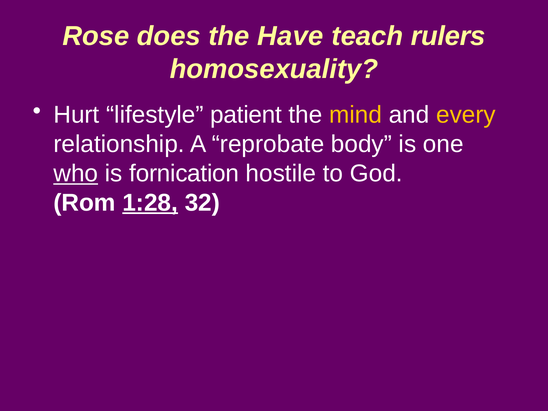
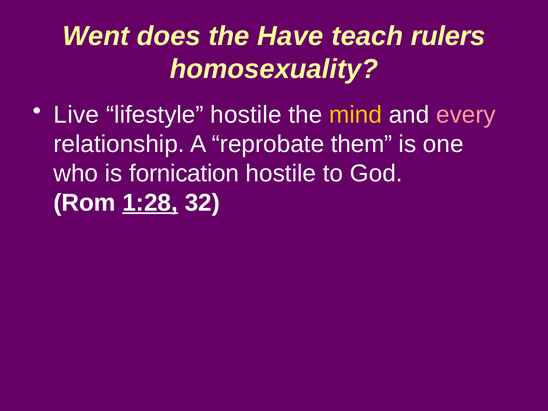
Rose: Rose -> Went (96, 36)
Hurt: Hurt -> Live (76, 115)
lifestyle patient: patient -> hostile (246, 115)
every colour: yellow -> pink (466, 115)
body: body -> them (362, 144)
who underline: present -> none (76, 173)
